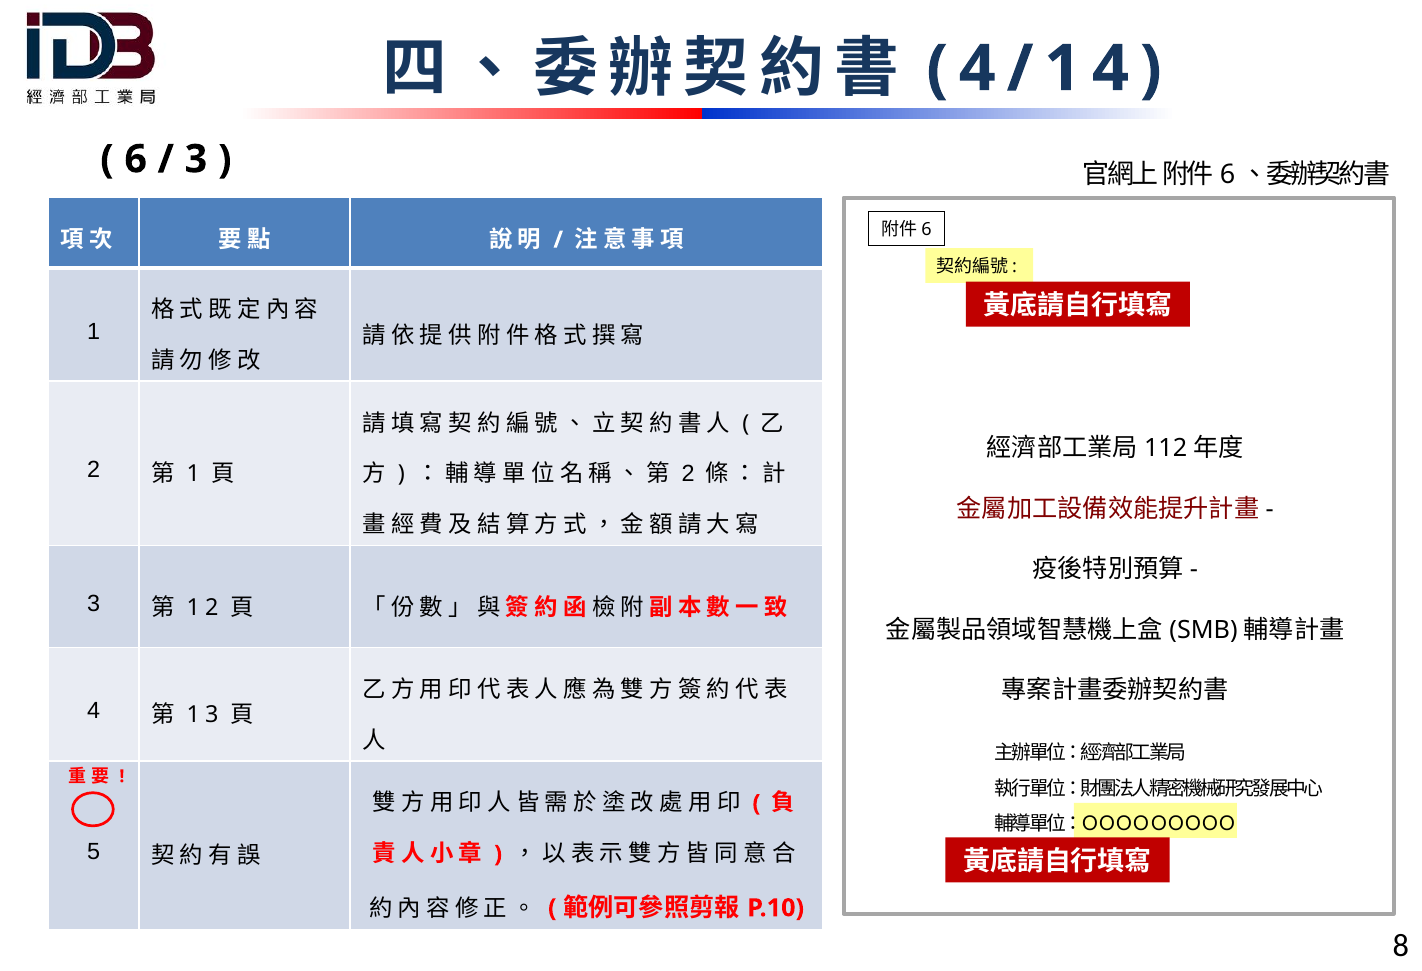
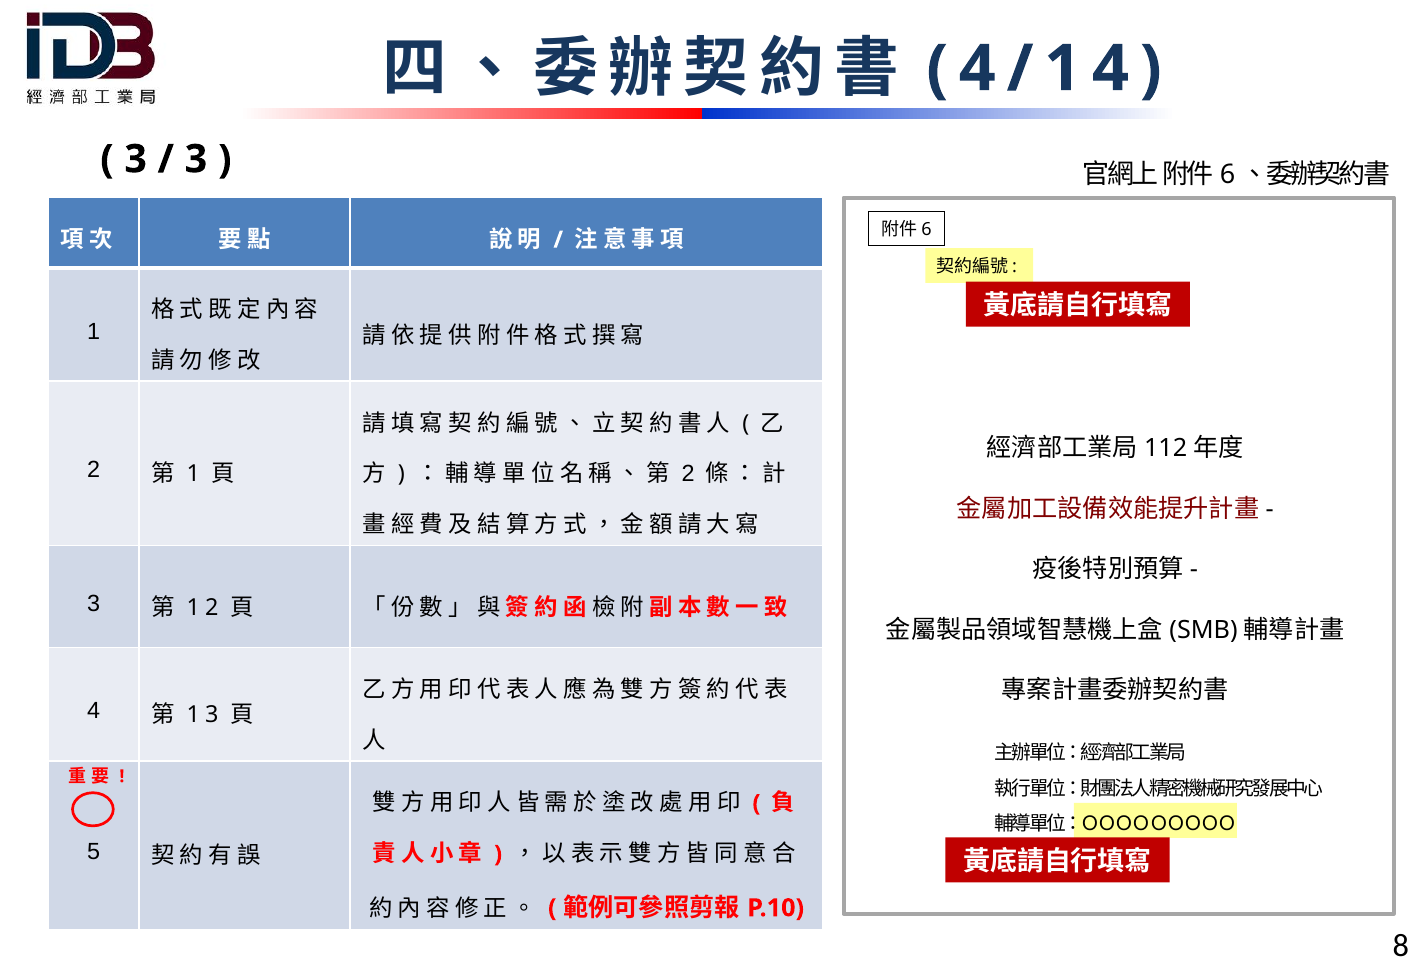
6: 6 -> 3 (136, 159)
